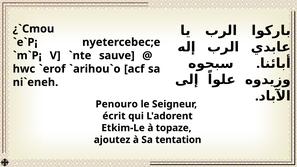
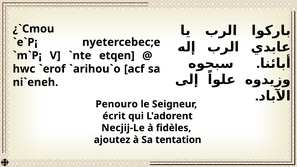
sauve: sauve -> etqen (117, 56)
Etkim-Le: Etkim-Le -> Necjij-Le (123, 128)
topaze: topaze -> fidèles (174, 128)
